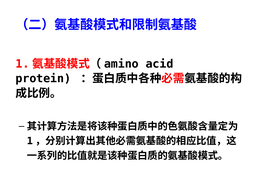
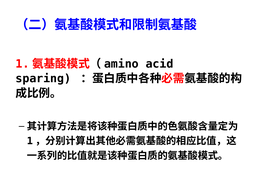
protein: protein -> sparing (43, 79)
